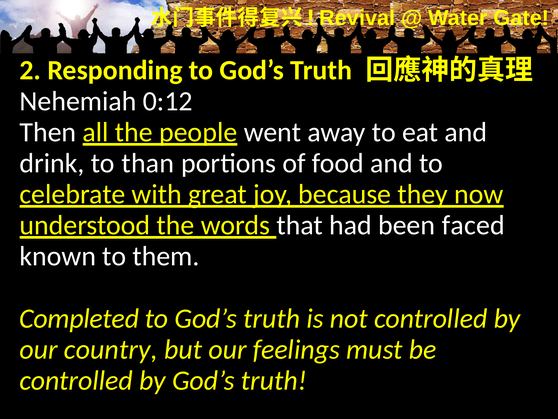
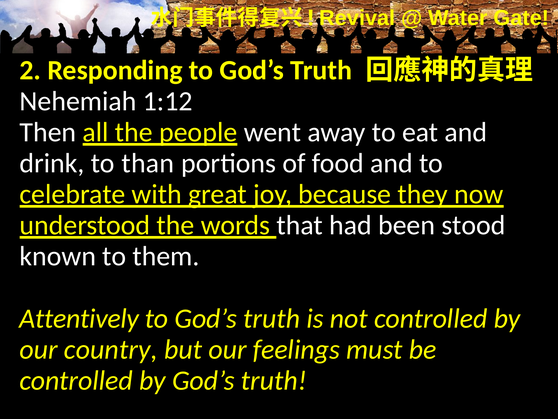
0:12: 0:12 -> 1:12 (168, 101)
faced: faced -> stood (473, 225)
Completed: Completed -> Attentively (79, 318)
